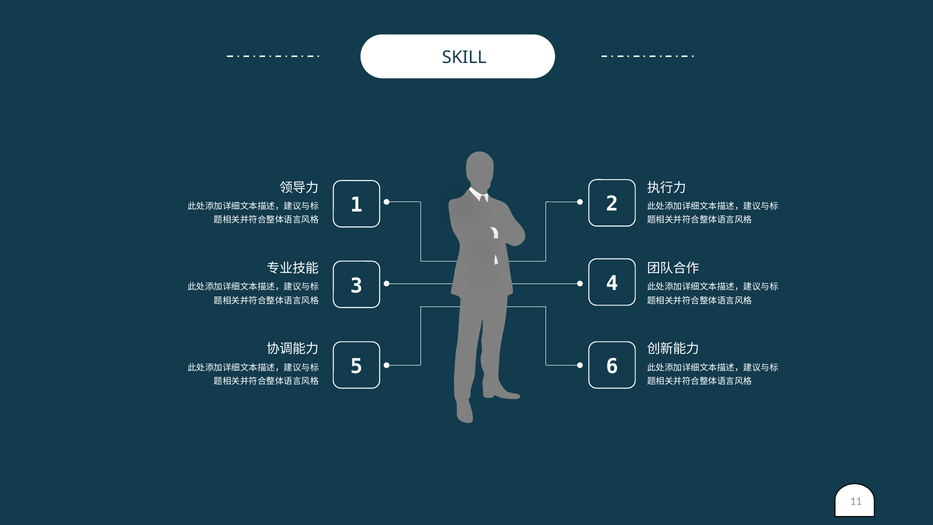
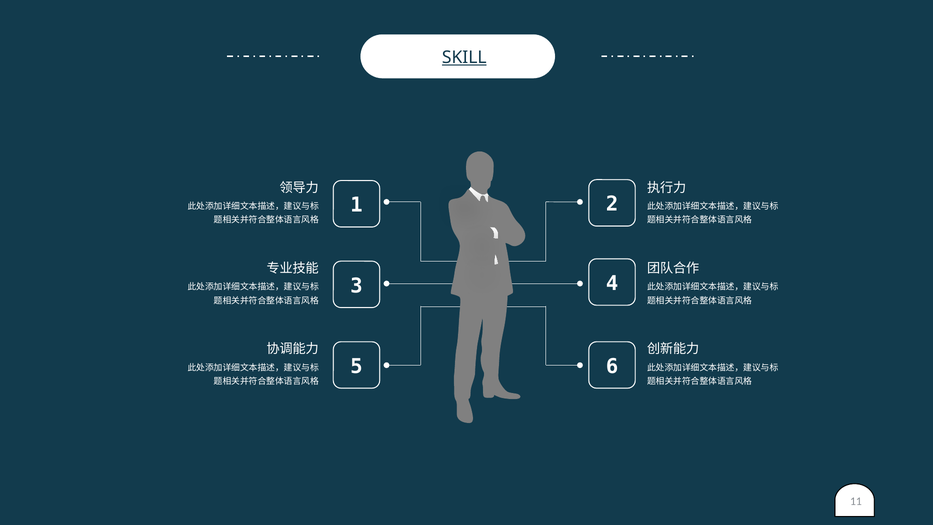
SKILL underline: none -> present (464, 58)
